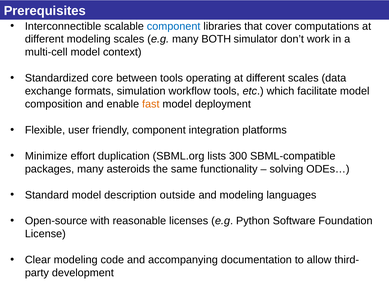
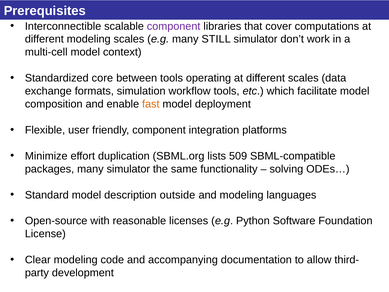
component colour: blue -> purple (174, 26)
BOTH: BOTH -> STILL (216, 39)
300: 300 -> 509 (238, 156)
many asteroids: asteroids -> simulator (128, 169)
